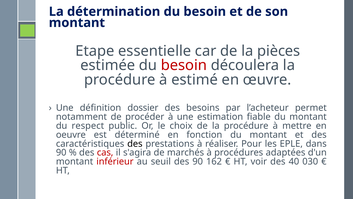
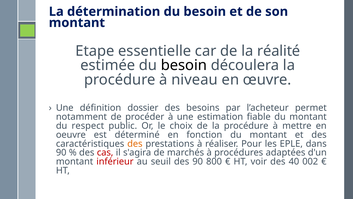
pièces: pièces -> réalité (279, 51)
besoin colour: red -> black (184, 65)
estimé: estimé -> niveau (195, 79)
des colour: black -> orange (135, 143)
162: 162 -> 800 (214, 161)
030: 030 -> 002 (310, 161)
